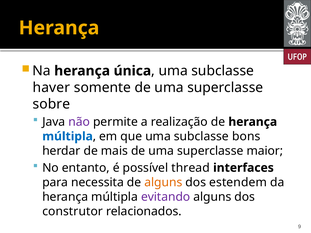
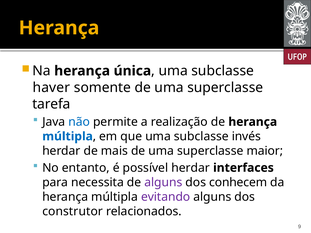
sobre: sobre -> tarefa (51, 104)
não colour: purple -> blue (79, 122)
bons: bons -> invés (246, 137)
possível thread: thread -> herdar (191, 168)
alguns colour: orange -> purple (163, 182)
estendem: estendem -> conhecem (238, 182)
